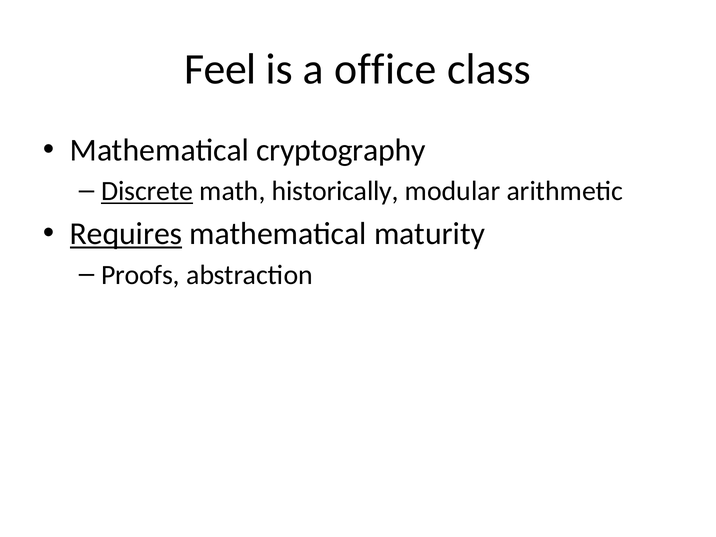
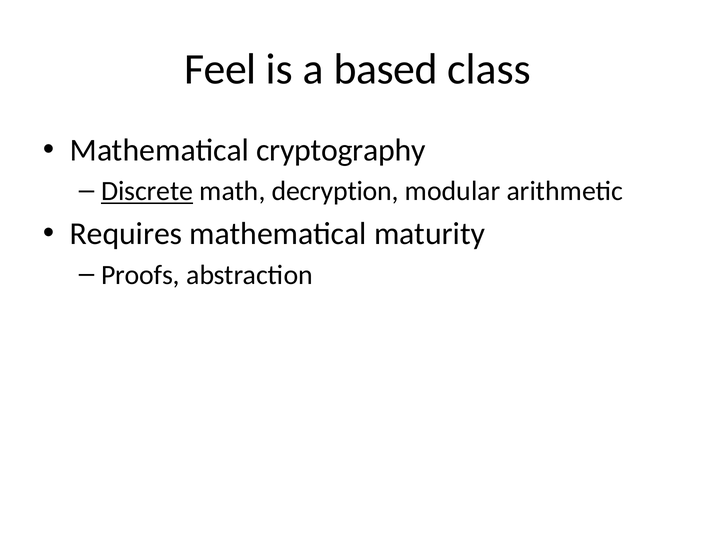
office: office -> based (386, 69)
historically: historically -> decryption (335, 191)
Requires underline: present -> none (126, 234)
